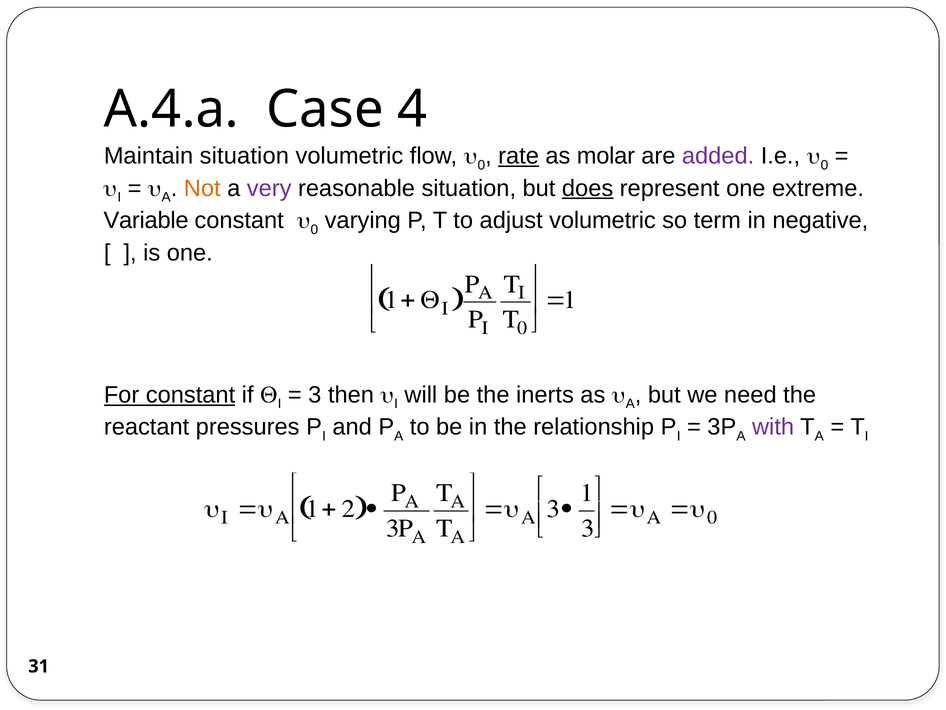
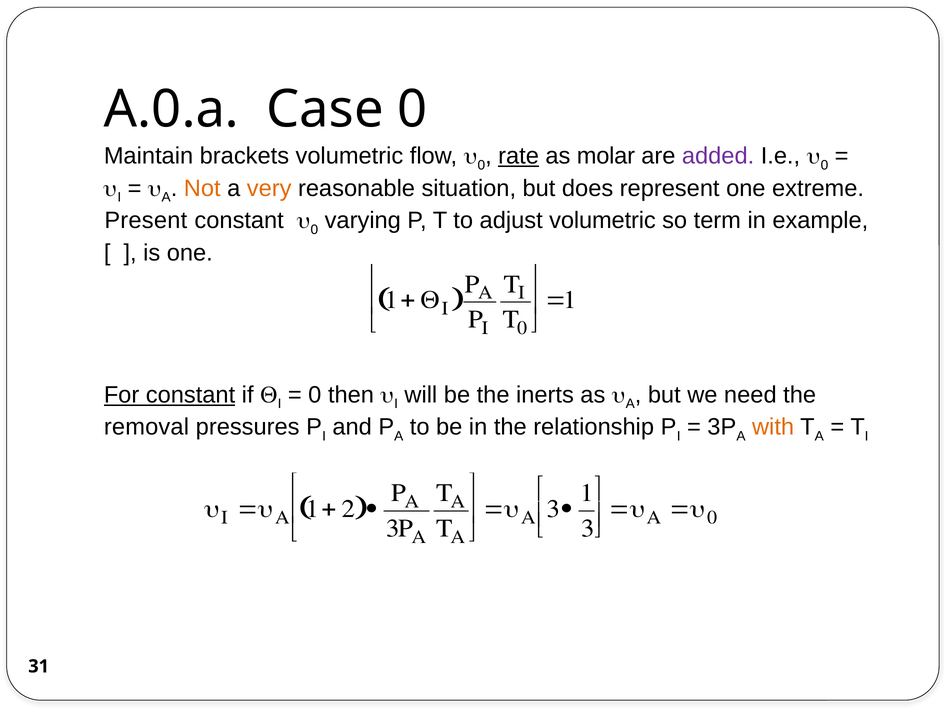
A.4.a: A.4.a -> A.0.a (171, 109)
Case 4: 4 -> 0 (412, 109)
Maintain situation: situation -> brackets (244, 156)
very colour: purple -> orange (269, 188)
does underline: present -> none (588, 188)
Variable: Variable -> Present (146, 220)
negative: negative -> example (820, 220)
3: 3 -> 0 (315, 394)
reactant: reactant -> removal (146, 427)
with colour: purple -> orange (773, 427)
